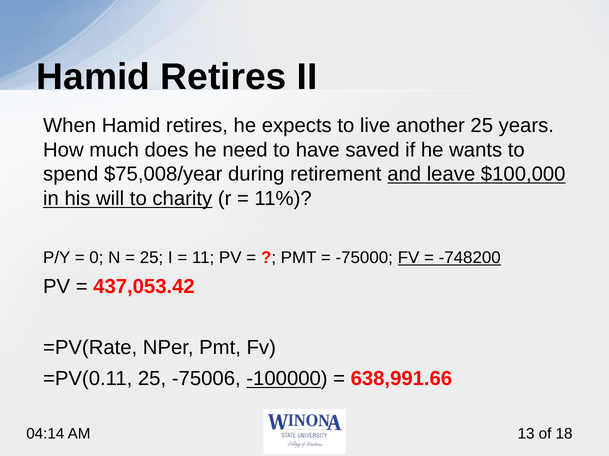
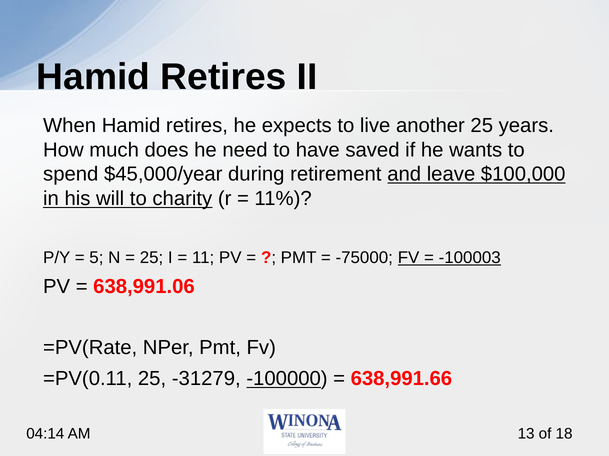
$75,008/year: $75,008/year -> $45,000/year (163, 174)
0: 0 -> 5 (96, 258)
-748200: -748200 -> -100003 (470, 258)
437,053.42: 437,053.42 -> 638,991.06 (144, 287)
-75006: -75006 -> -31279 (206, 379)
